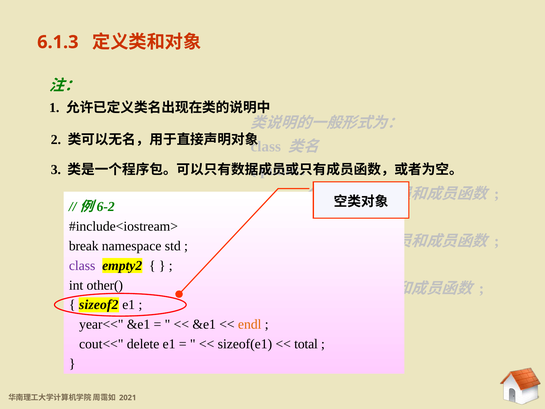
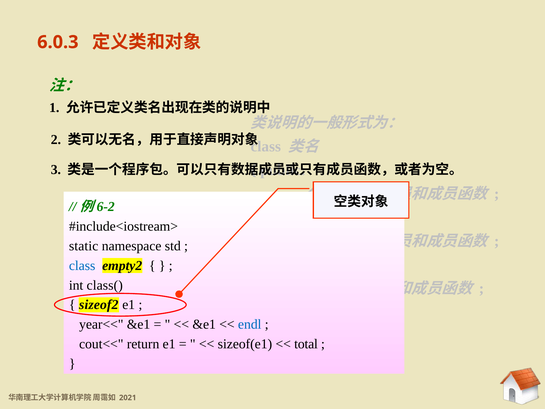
6.1.3: 6.1.3 -> 6.0.3 (58, 42)
break: break -> static (84, 246)
class colour: purple -> blue (82, 265)
other(: other( -> class( (105, 285)
endl colour: orange -> blue (250, 324)
delete: delete -> return (143, 344)
